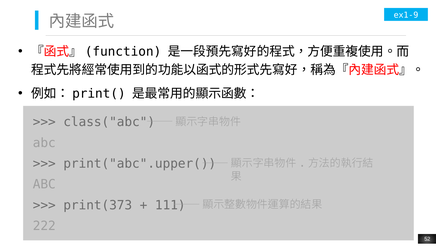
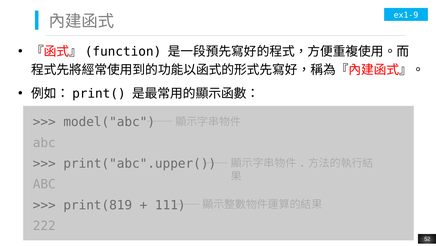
class("abc: class("abc -> model("abc (109, 122)
print(373: print(373 -> print(819 (98, 205)
